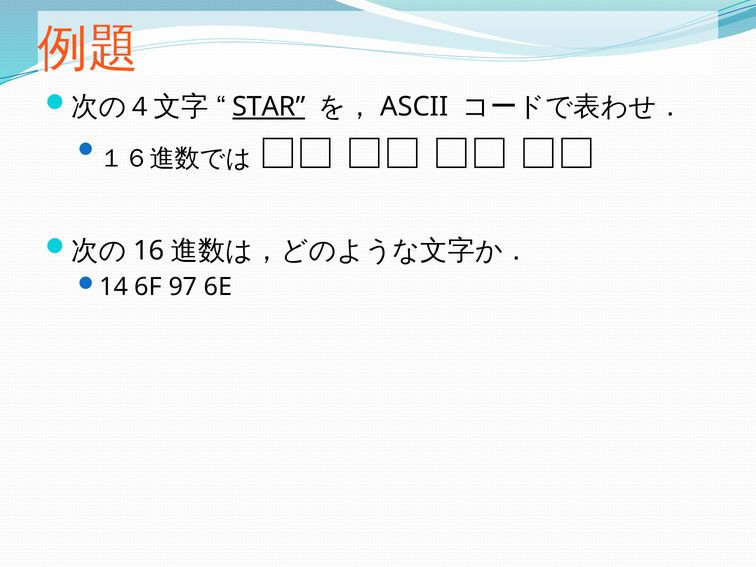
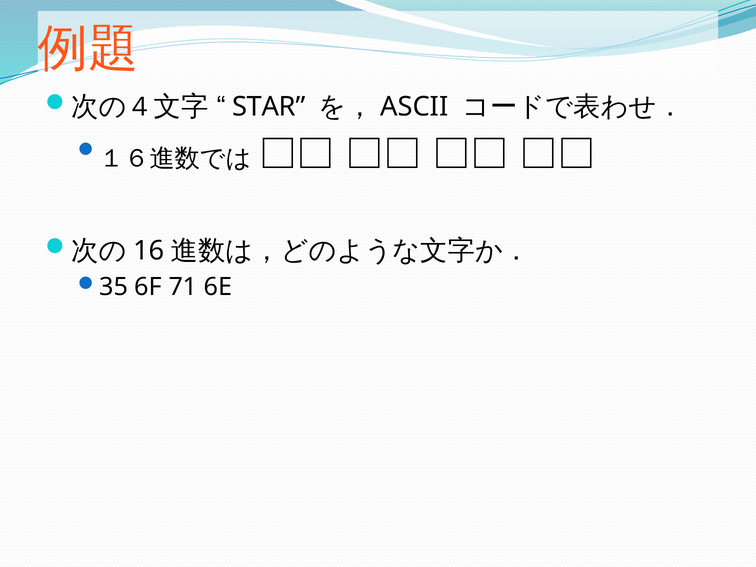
STAR underline: present -> none (269, 107)
14: 14 -> 35 (114, 287)
97: 97 -> 71 (183, 287)
